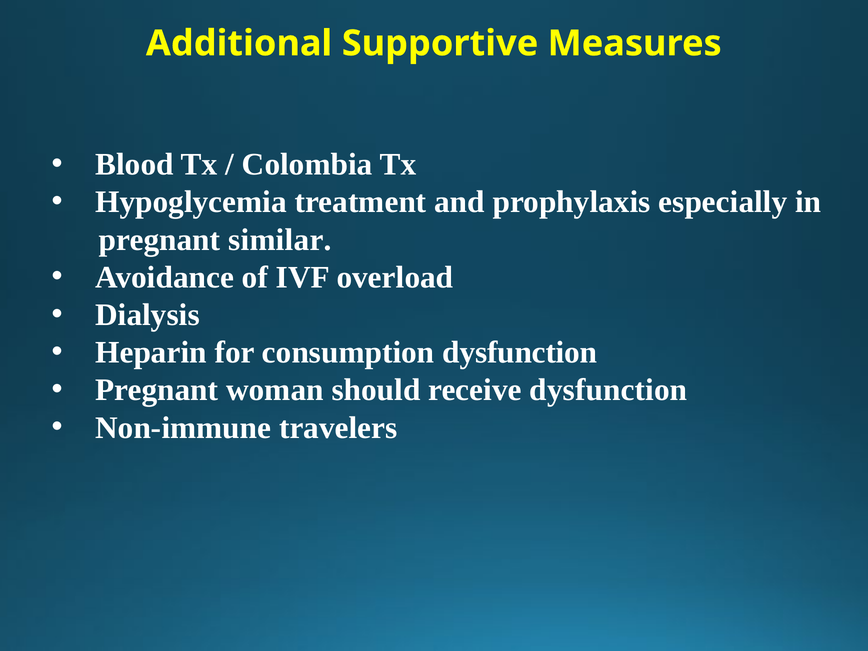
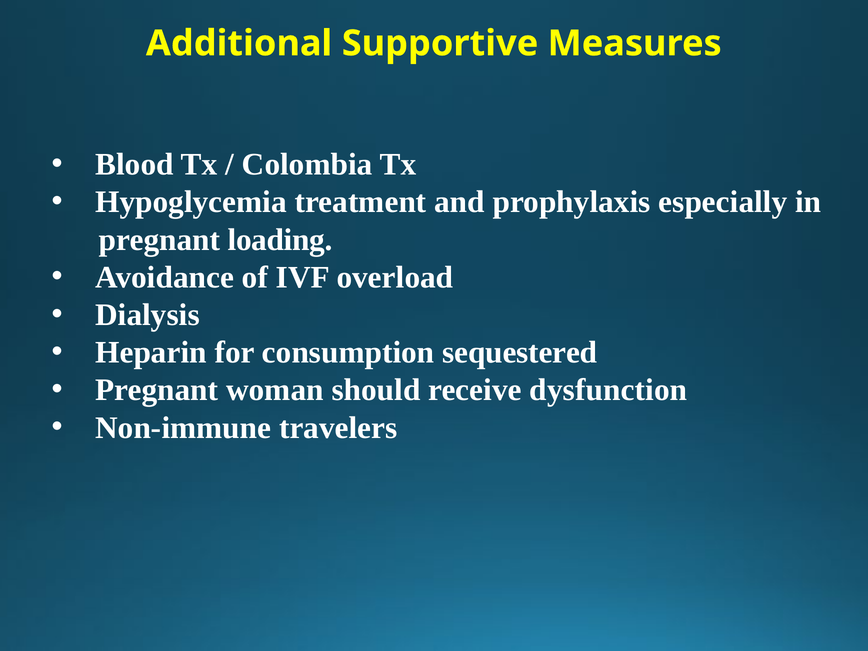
similar: similar -> loading (280, 240)
consumption dysfunction: dysfunction -> sequestered (520, 353)
